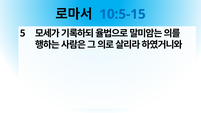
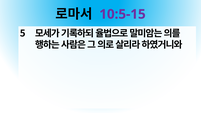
10:5-15 colour: blue -> purple (122, 14)
